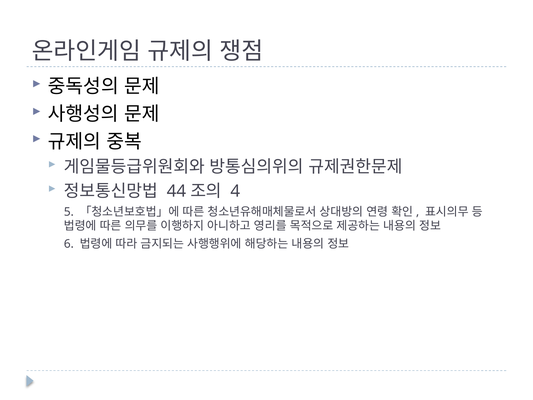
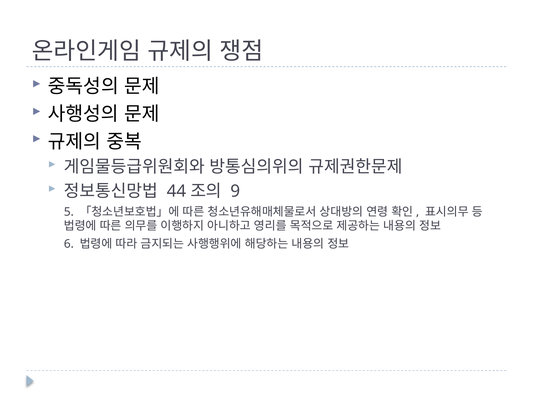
4: 4 -> 9 (235, 191)
